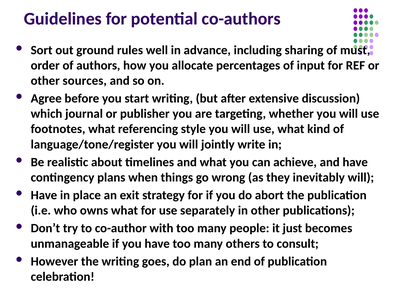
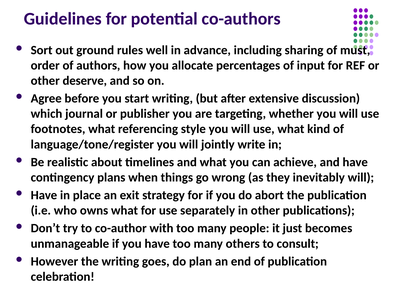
sources: sources -> deserve (85, 81)
